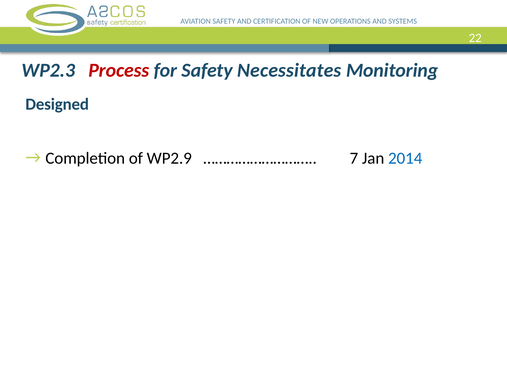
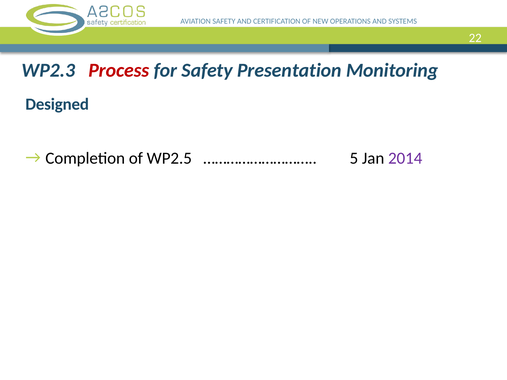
Necessitates: Necessitates -> Presentation (289, 70)
WP2.9: WP2.9 -> WP2.5 (169, 158)
7: 7 -> 5 (354, 158)
2014 colour: blue -> purple (405, 158)
